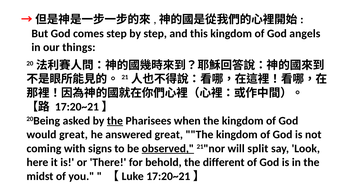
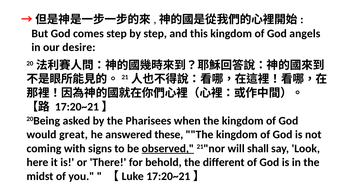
things: things -> desire (79, 47)
the underline: present -> none (115, 121)
answered great: great -> these (169, 134)
split: split -> shall (258, 148)
